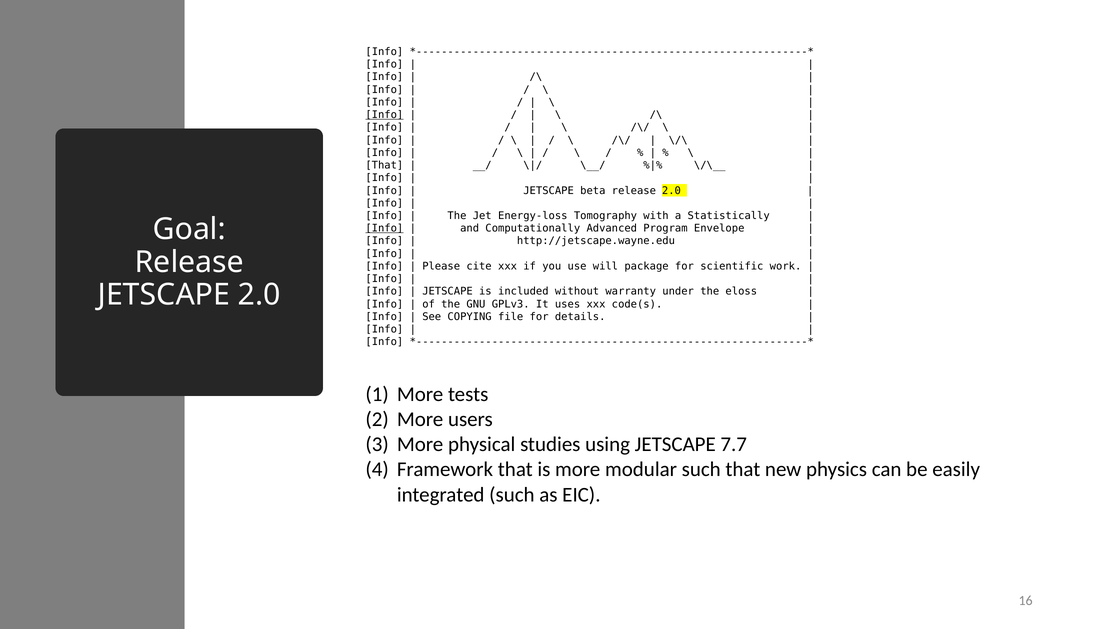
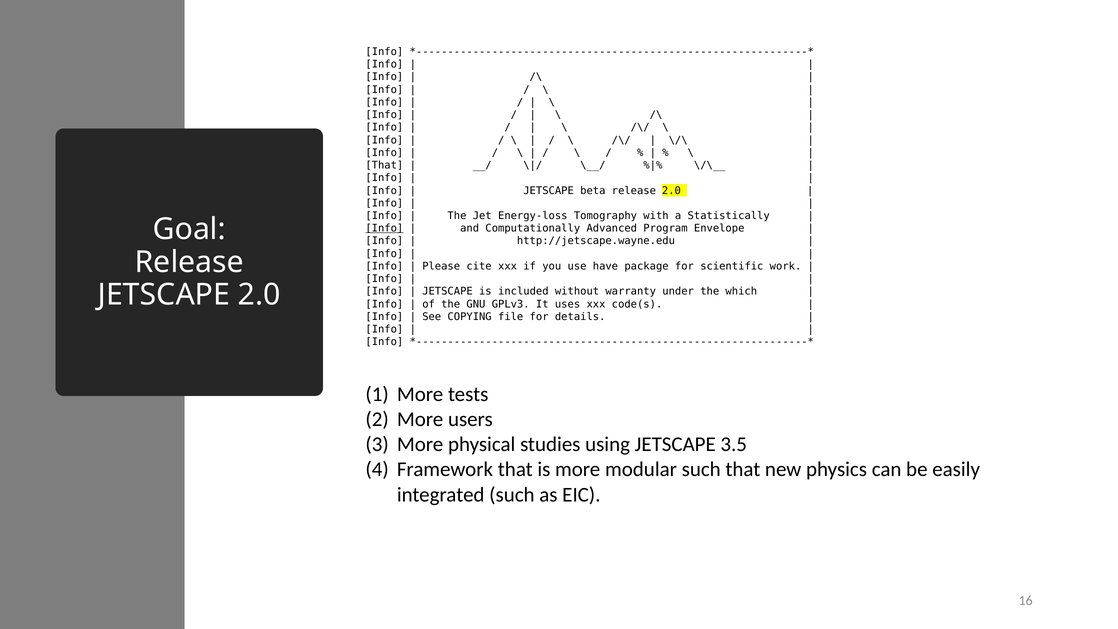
Info underline: present -> none (384, 115)
will: will -> have (605, 266)
eloss: eloss -> which (741, 291)
7.7: 7.7 -> 3.5 (734, 444)
